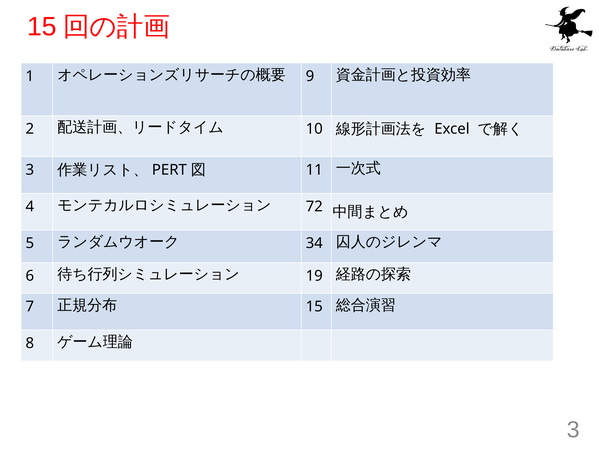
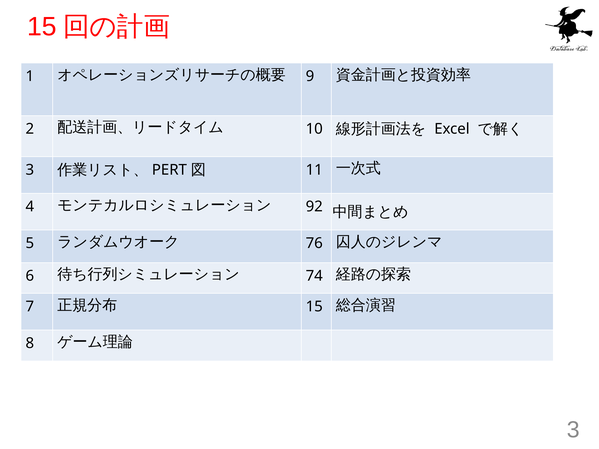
72: 72 -> 92 (314, 207)
34: 34 -> 76 (314, 244)
19: 19 -> 74 (314, 276)
